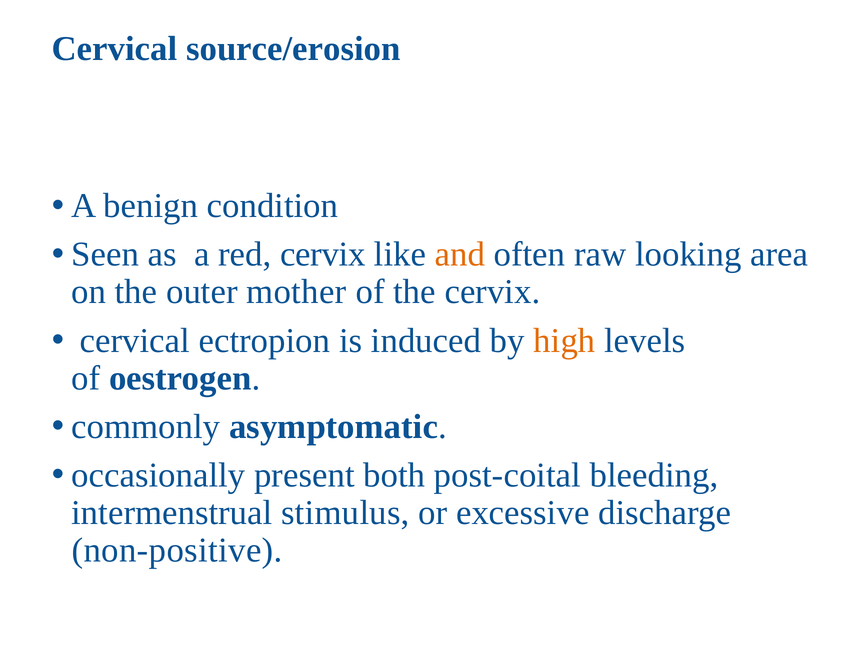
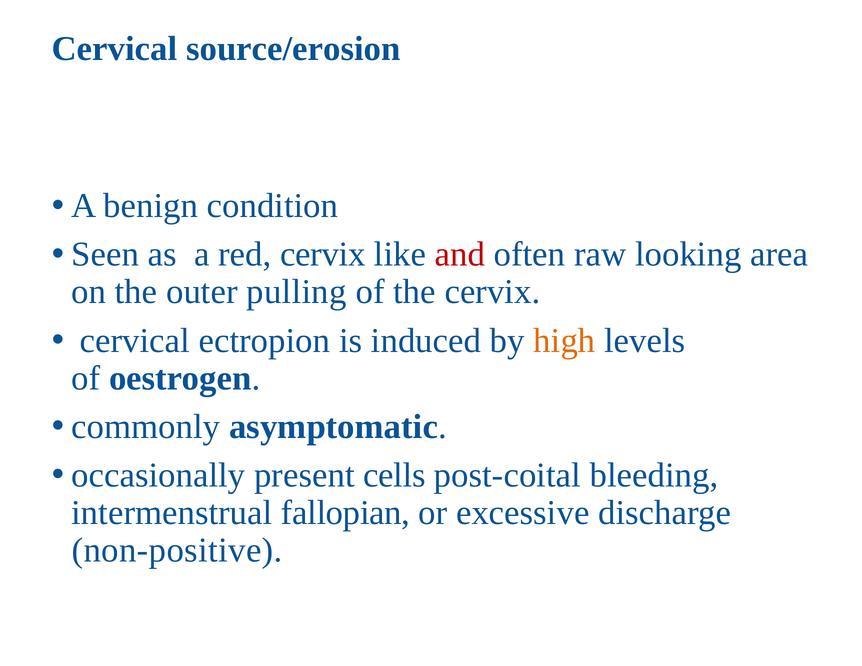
and colour: orange -> red (460, 254)
mother: mother -> pulling (296, 292)
both: both -> cells (394, 475)
stimulus: stimulus -> fallopian (346, 513)
